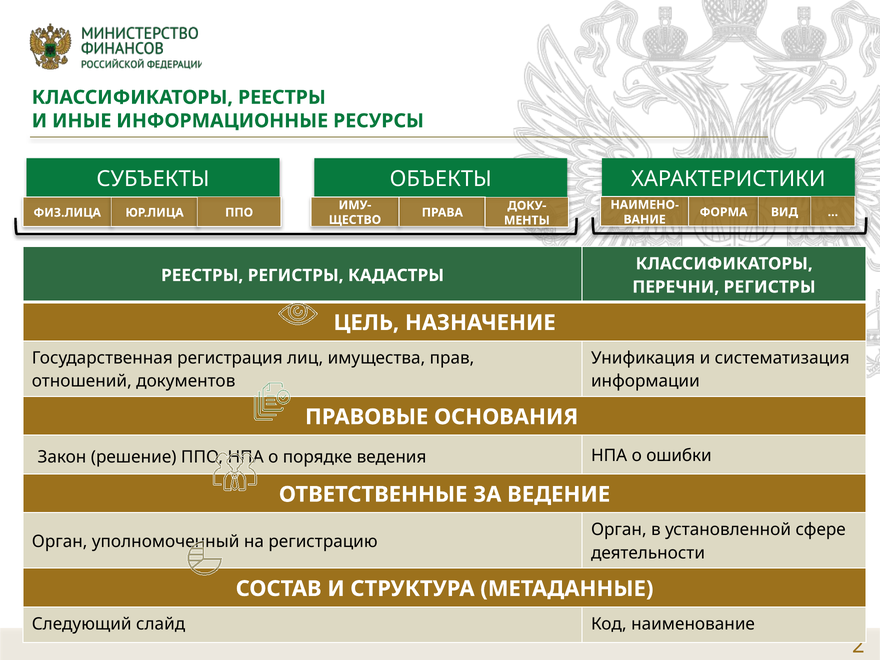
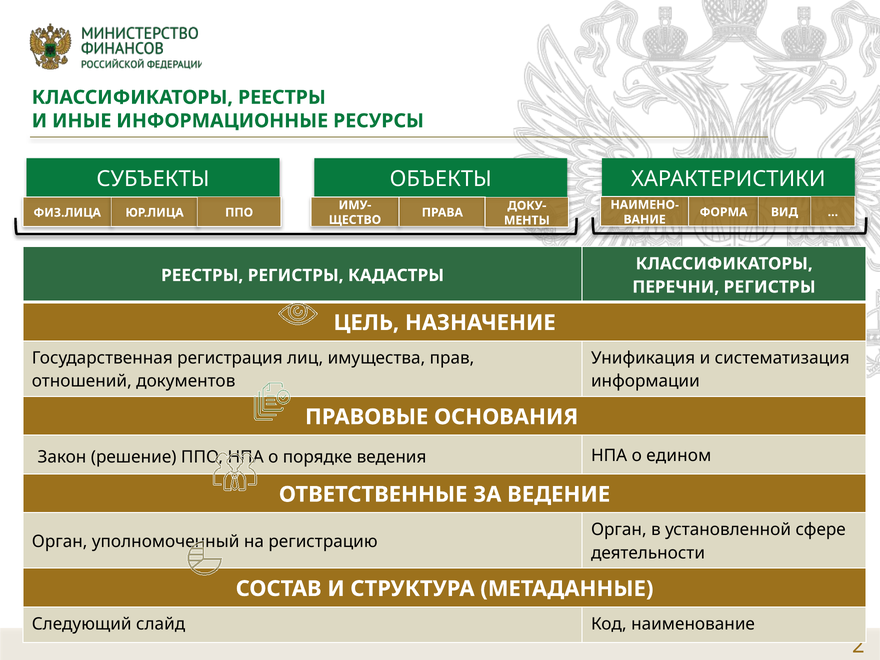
ошибки: ошибки -> едином (679, 456)
